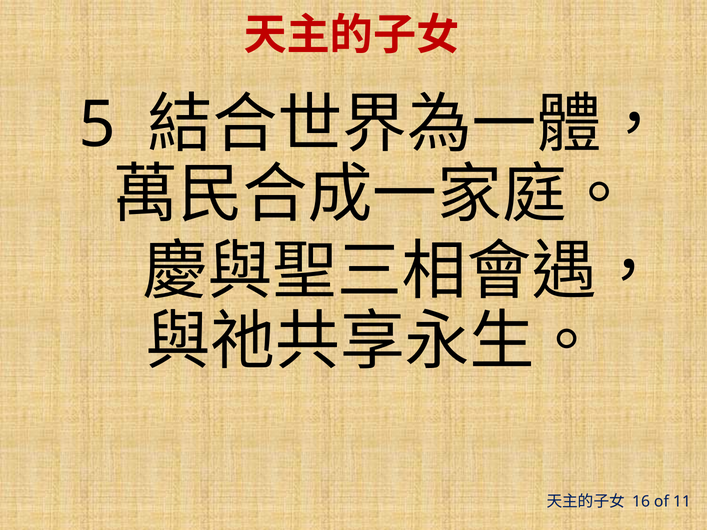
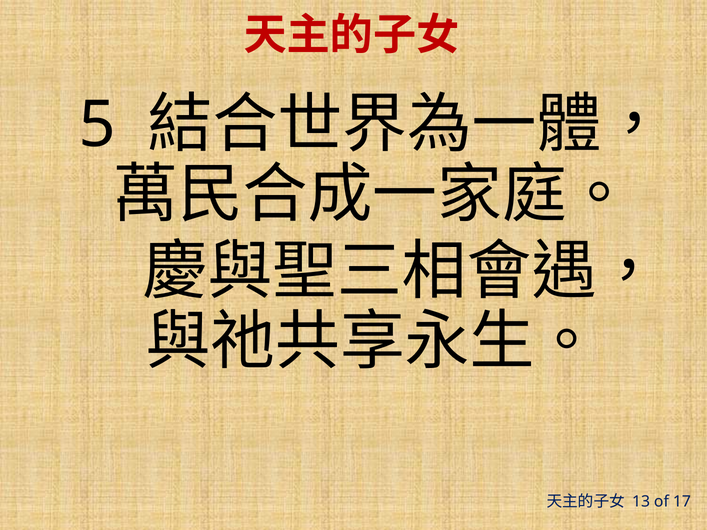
16: 16 -> 13 (641, 502)
11: 11 -> 17 (682, 502)
